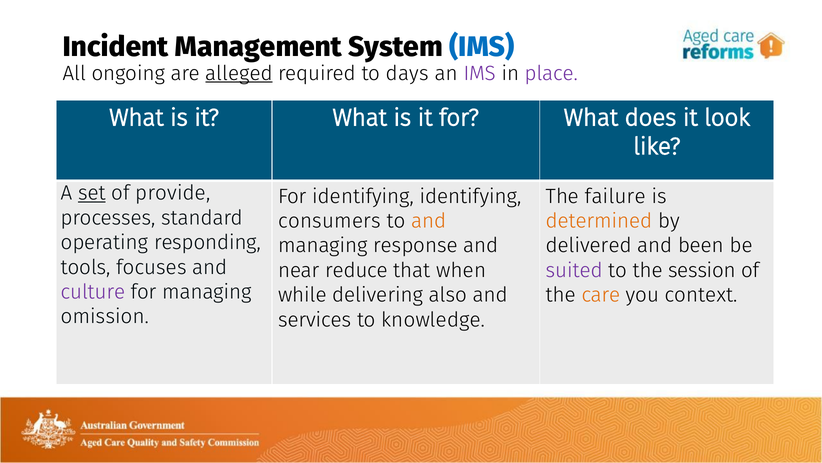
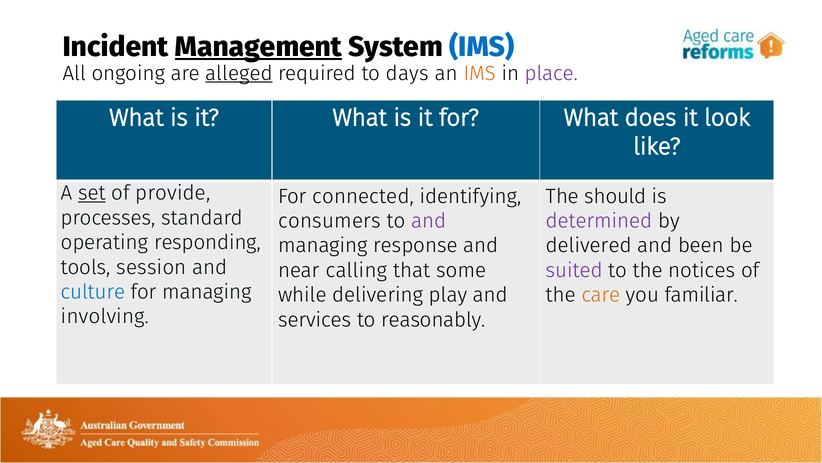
Management underline: none -> present (258, 47)
IMS colour: purple -> orange (480, 73)
For identifying: identifying -> connected (363, 196)
failure: failure -> should (615, 196)
and colour: orange -> purple (429, 221)
determined colour: orange -> purple (599, 221)
focuses: focuses -> session (151, 267)
reduce: reduce -> calling (356, 270)
when: when -> some (461, 270)
session: session -> notices (702, 270)
culture colour: purple -> blue (93, 292)
also: also -> play (448, 295)
context: context -> familiar (701, 295)
omission: omission -> involving (105, 316)
knowledge: knowledge -> reasonably (433, 319)
